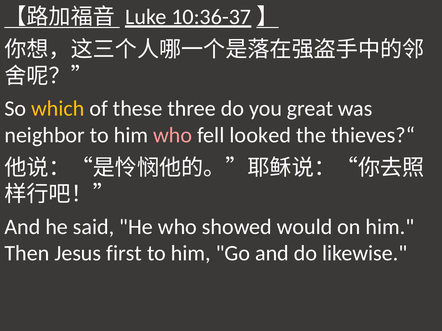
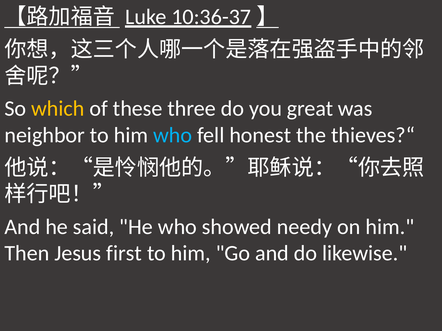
who colour: pink -> light blue (173, 135)
looked: looked -> honest (260, 135)
would: would -> needy (305, 227)
